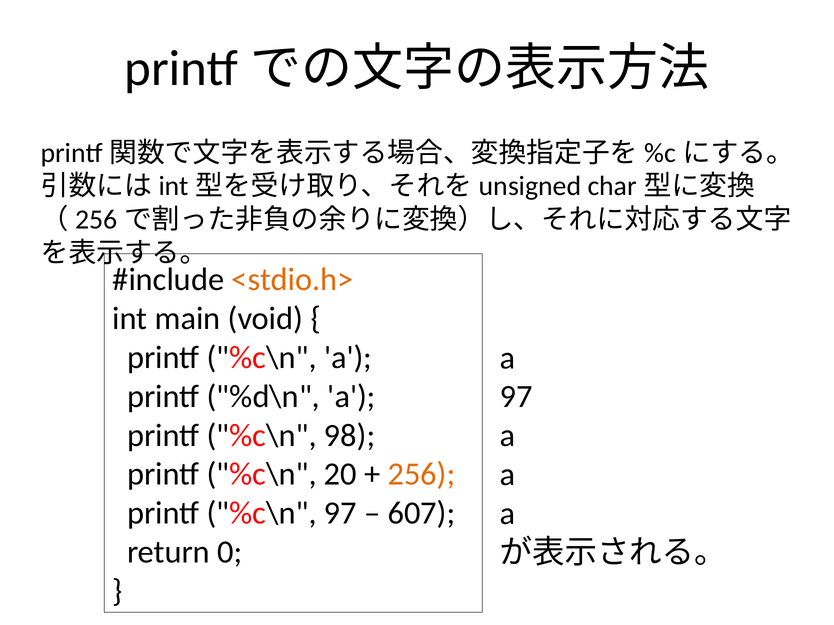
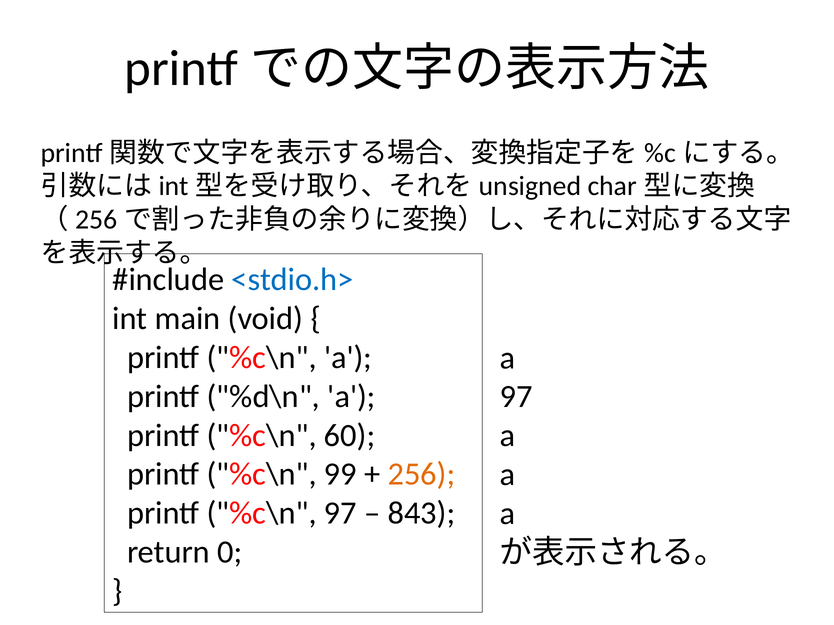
<stdio.h> colour: orange -> blue (292, 280)
98: 98 -> 60 (350, 436)
20: 20 -> 99 (340, 475)
607: 607 -> 843 (421, 514)
